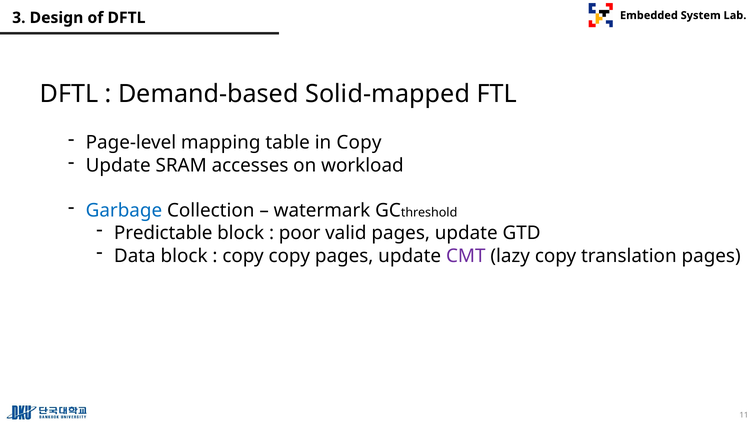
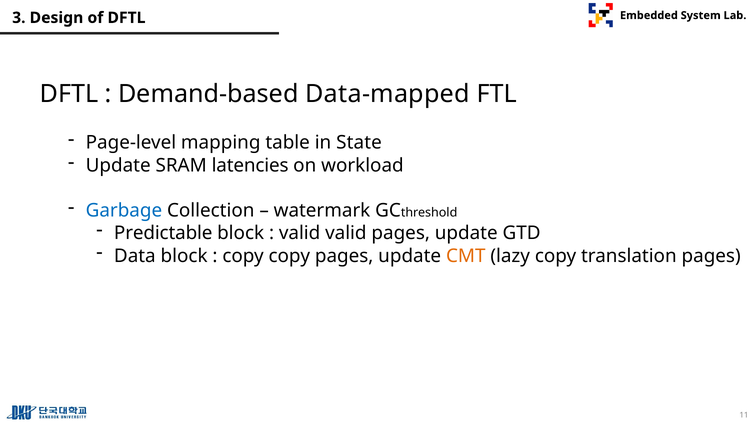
Solid-mapped: Solid-mapped -> Data-mapped (388, 94)
in Copy: Copy -> State (359, 143)
accesses: accesses -> latencies (250, 165)
poor: poor -> valid (300, 233)
CMT colour: purple -> orange (466, 256)
